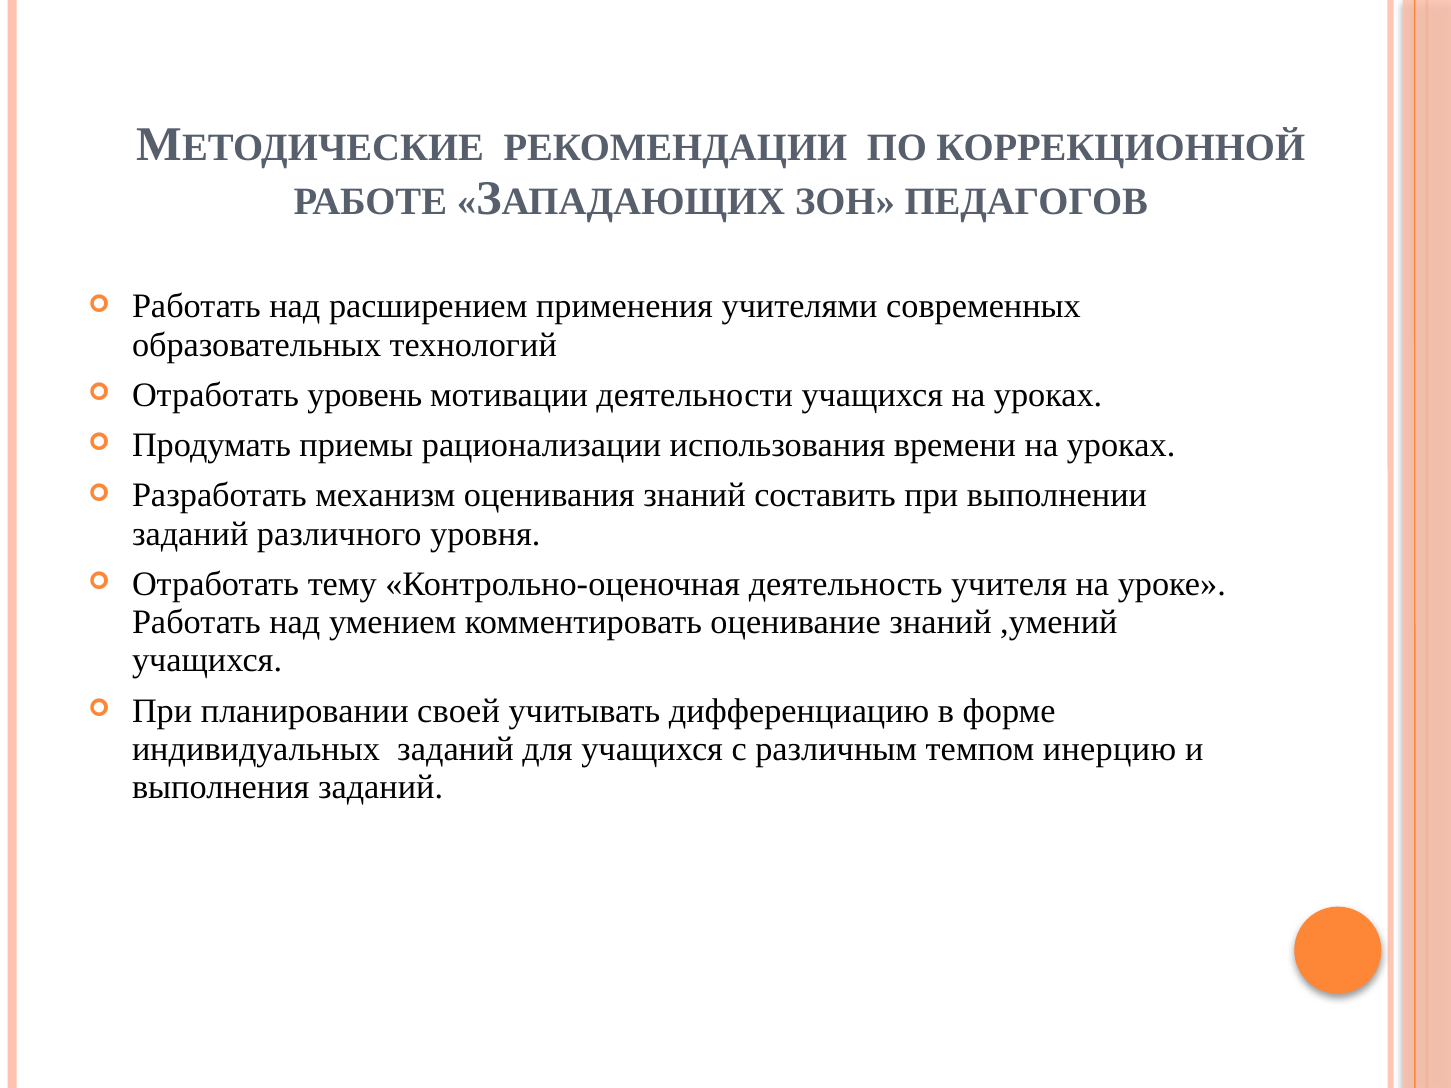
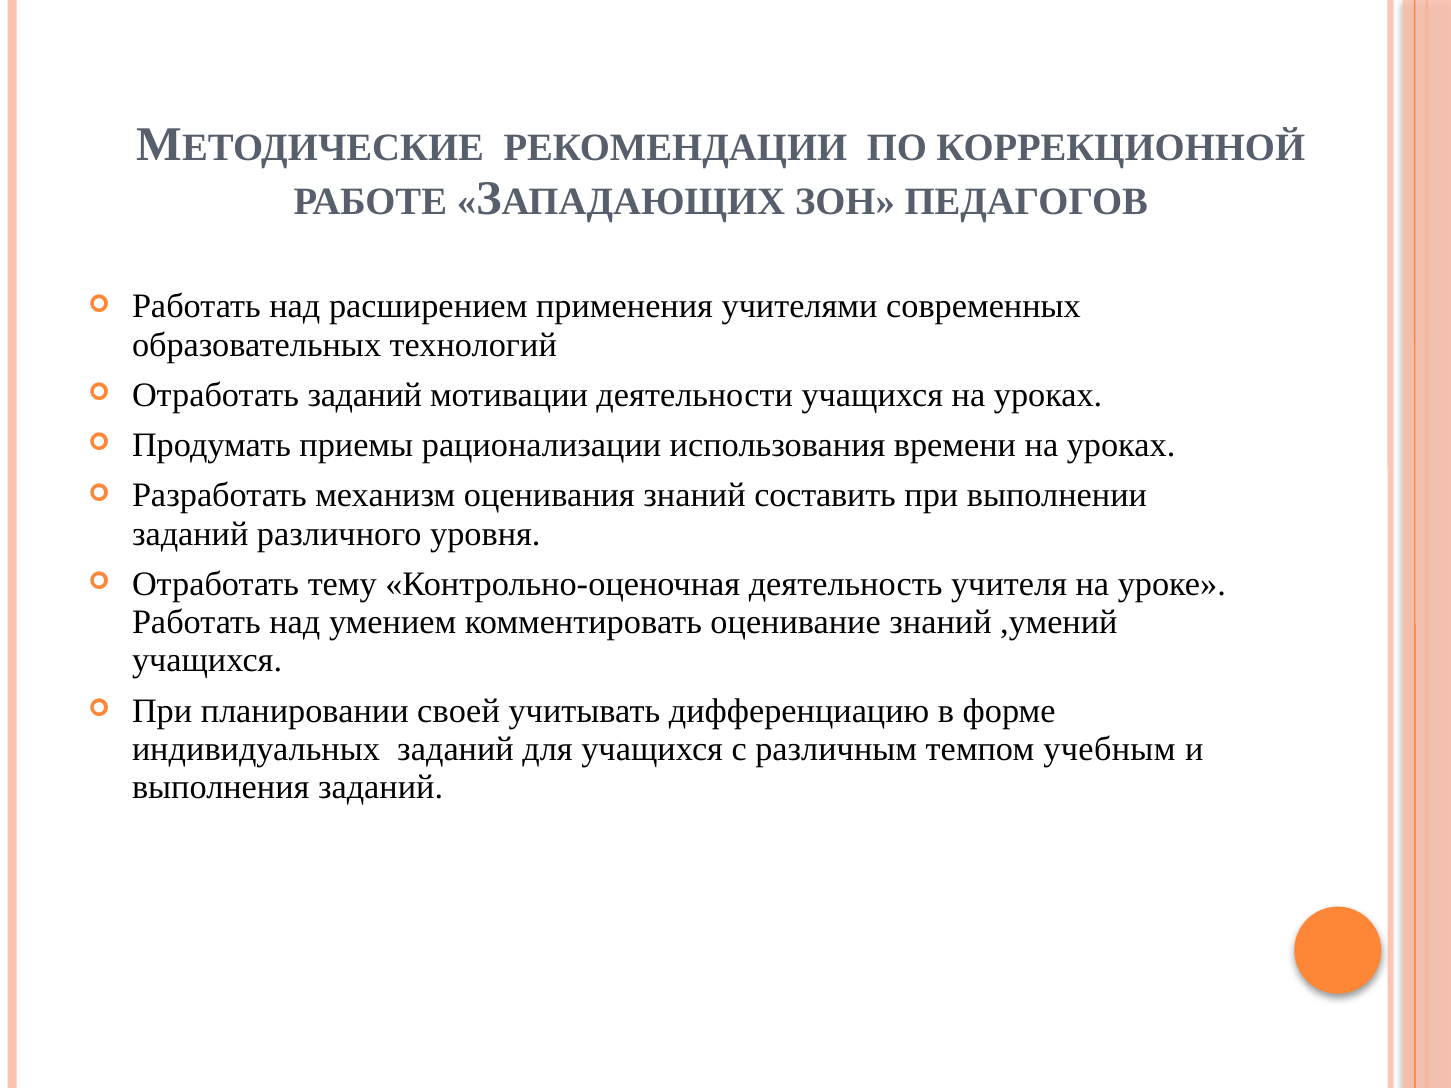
Отработать уровень: уровень -> заданий (365, 395)
инерцию: инерцию -> учебным (1109, 749)
